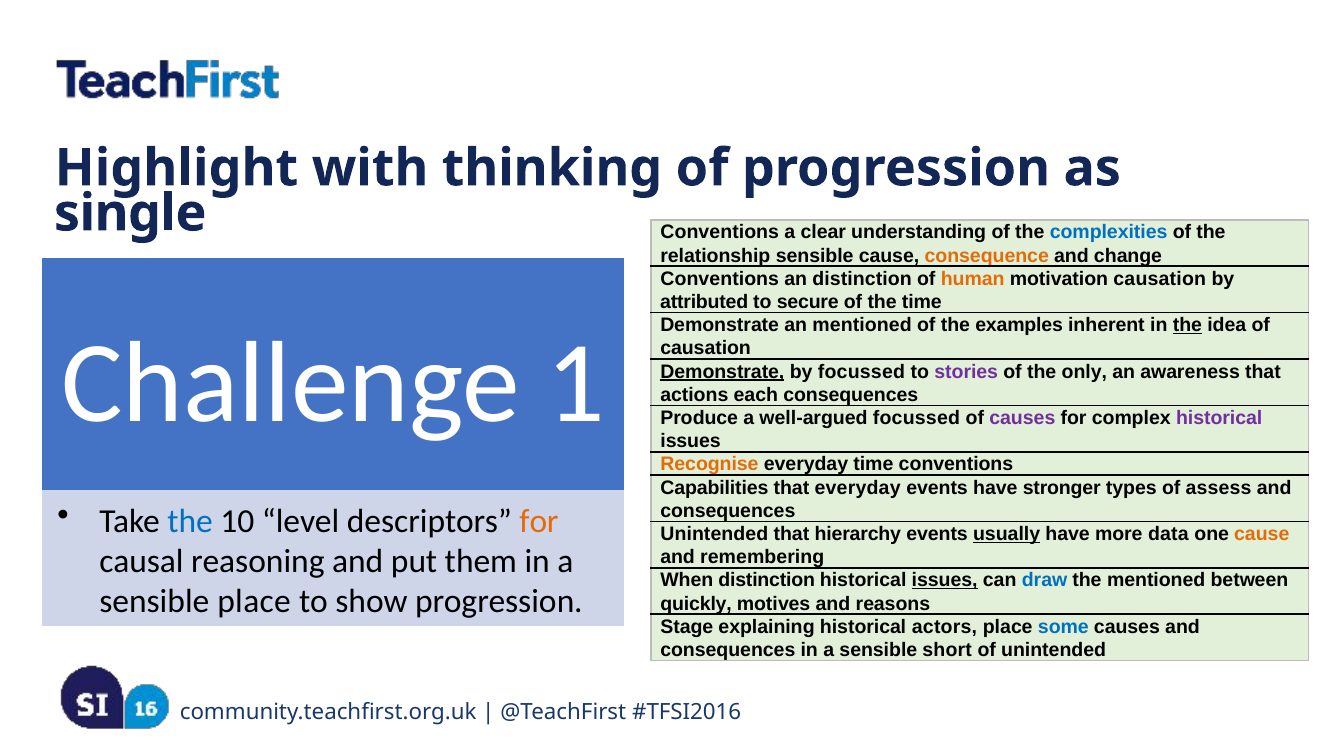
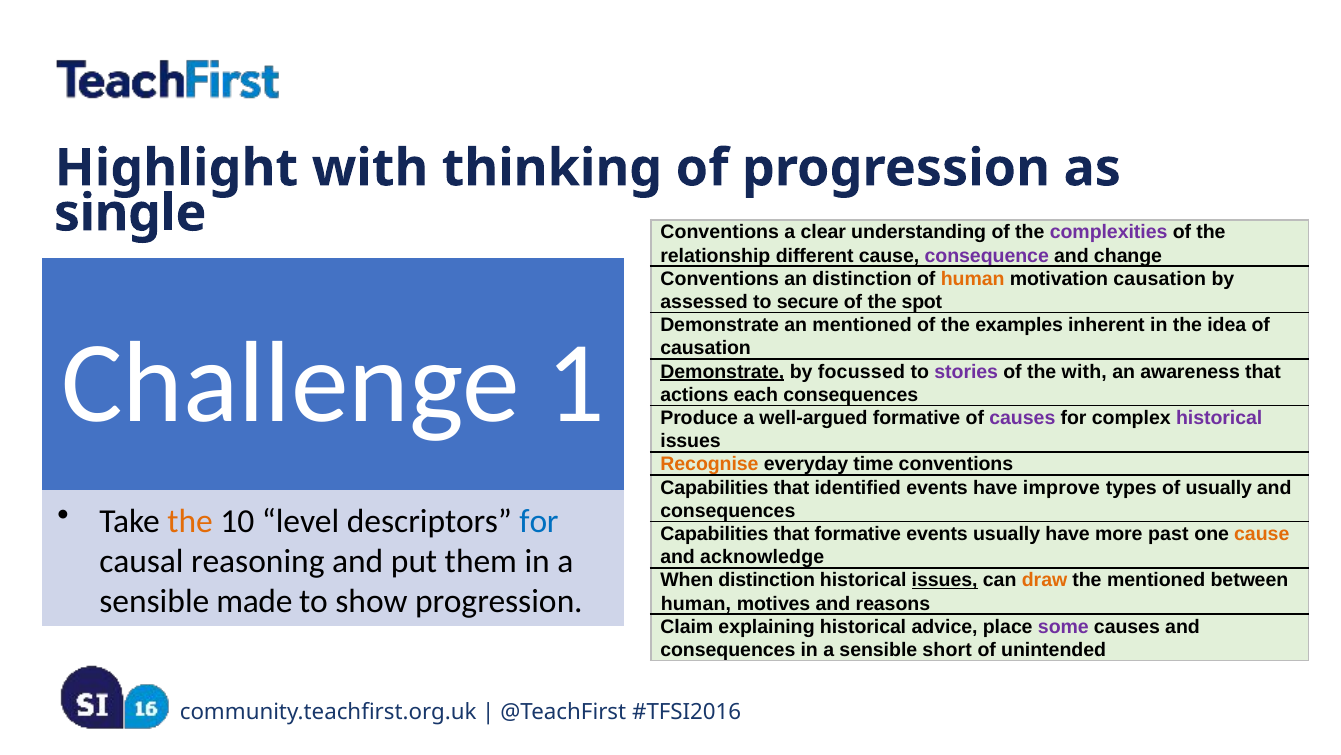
complexities colour: blue -> purple (1109, 232)
relationship sensible: sensible -> different (815, 256)
consequence colour: orange -> purple (987, 256)
attributed: attributed -> assessed (704, 302)
the time: time -> spot (922, 302)
the underline: present -> none (1187, 325)
the only: only -> with (1084, 372)
well-argued focussed: focussed -> formative (917, 418)
that everyday: everyday -> identified (858, 488)
stronger: stronger -> improve (1062, 488)
of assess: assess -> usually (1219, 488)
the colour: blue -> orange (190, 521)
for colour: orange -> blue (539, 521)
Unintended: Unintended -> Capabilities (714, 534)
that hierarchy: hierarchy -> formative (858, 534)
usually underline: present -> none (1007, 534)
data: data -> past (1168, 534)
remembering: remembering -> acknowledge (762, 557)
draw colour: blue -> orange (1045, 580)
sensible place: place -> made (254, 602)
quickly: quickly -> human (696, 604)
Stage: Stage -> Claim (687, 627)
actors: actors -> advice (945, 627)
some colour: blue -> purple (1063, 627)
